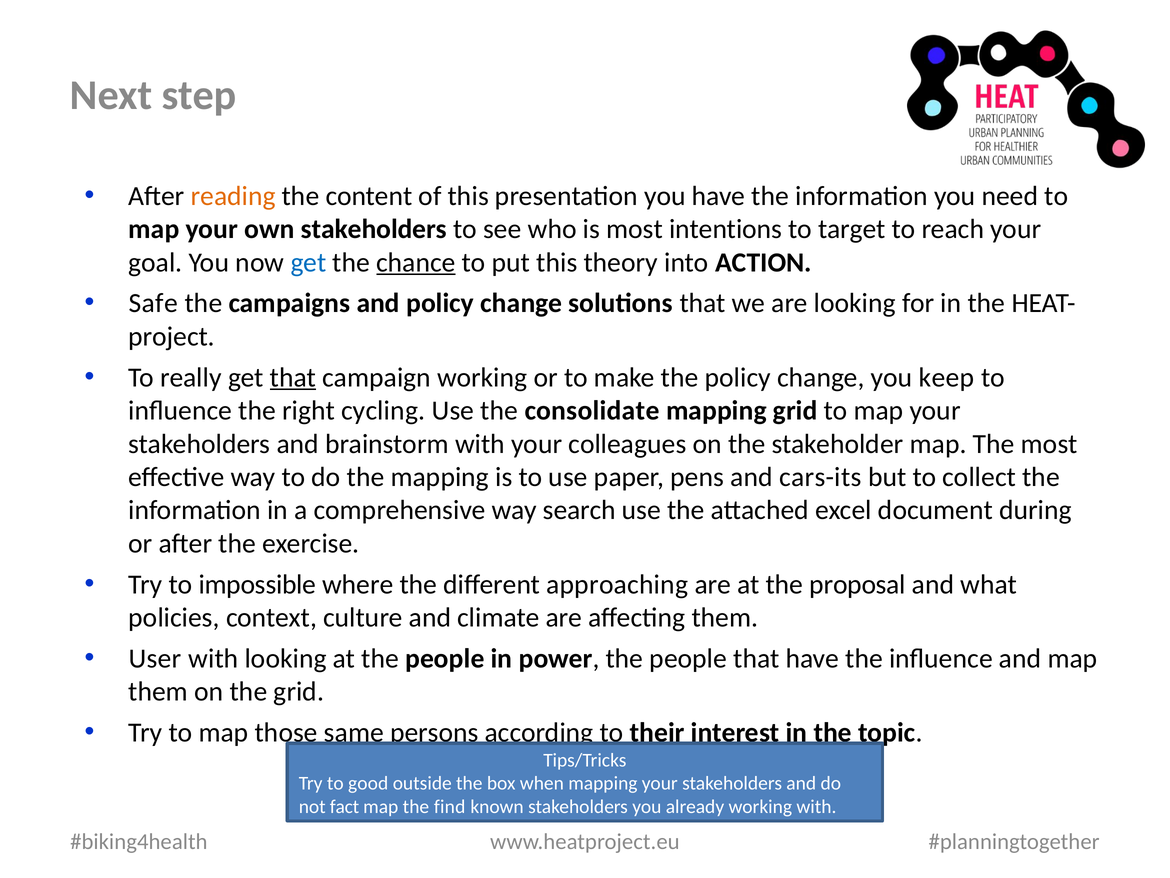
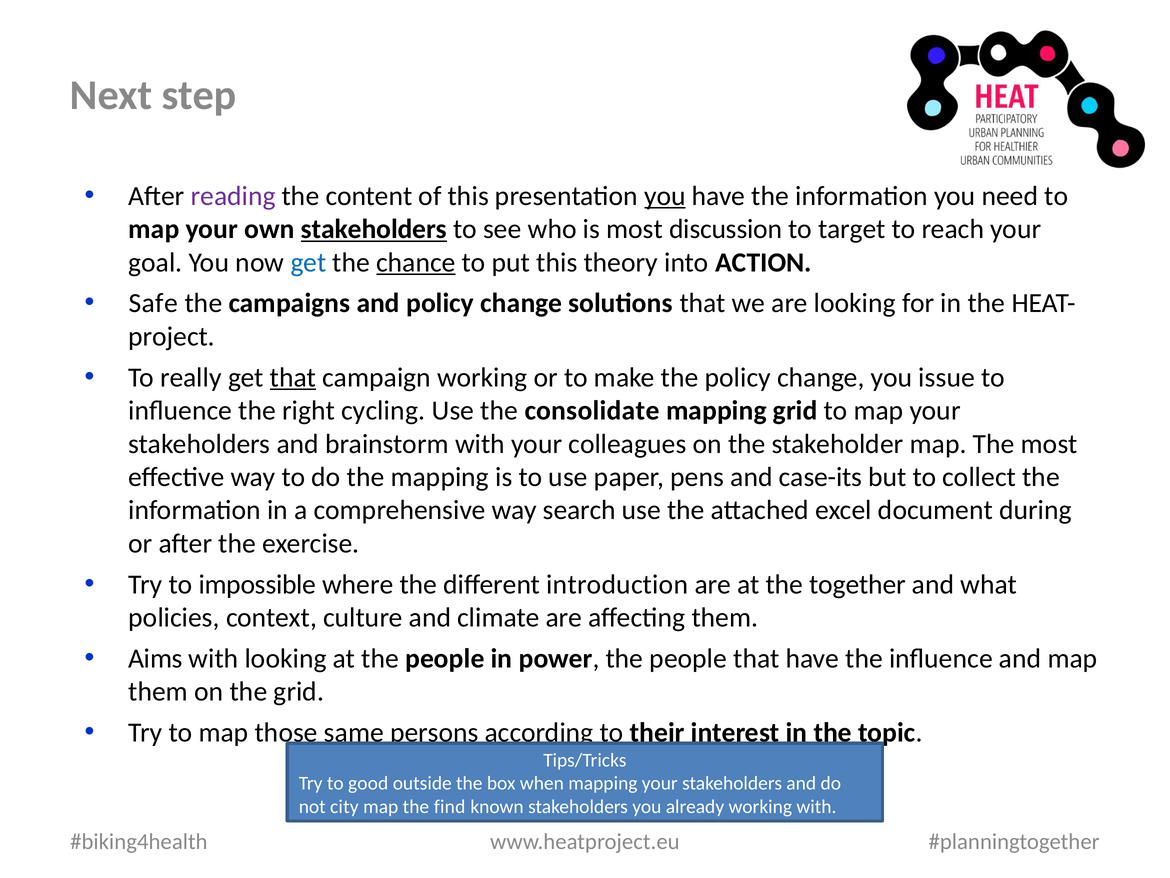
reading colour: orange -> purple (233, 196)
you underline: none -> present (665, 196)
stakeholders underline: none -> present (374, 229)
intentions: intentions -> discussion (726, 229)
keep: keep -> issue (947, 377)
cars-its: cars-its -> case-its (821, 477)
approaching: approaching -> introduction (617, 584)
proposal: proposal -> together (858, 584)
User: User -> Aims (155, 658)
fact: fact -> city (344, 806)
